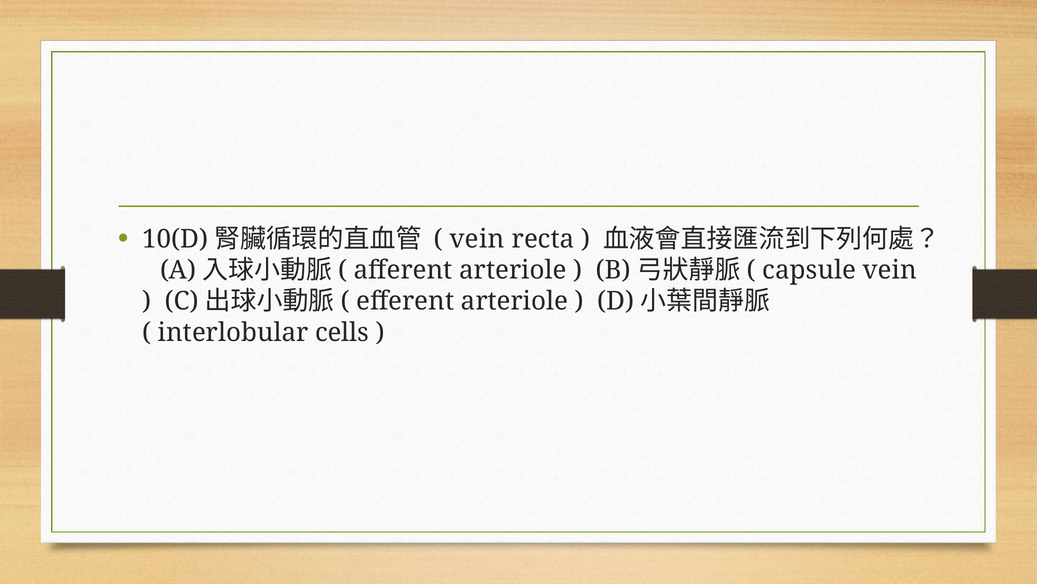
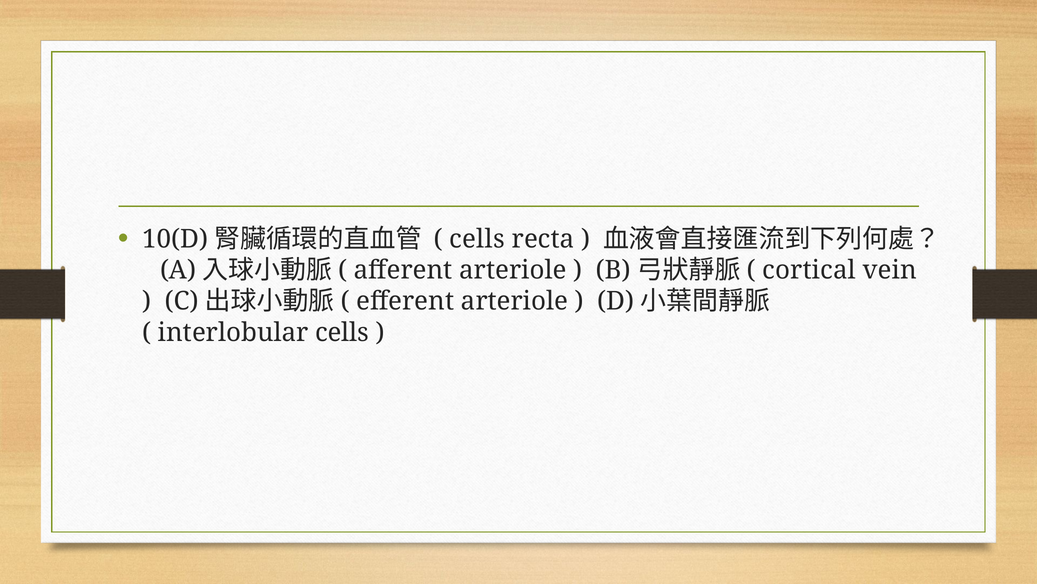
vein: vein -> cells (477, 239)
capsule: capsule -> cortical (809, 270)
